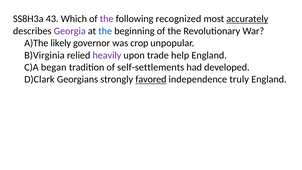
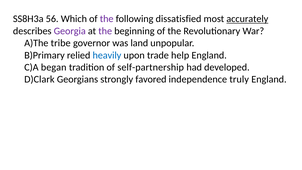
43: 43 -> 56 (52, 19)
recognized: recognized -> dissatisfied (178, 19)
the colour: blue -> purple (105, 31)
likely: likely -> tribe (61, 43)
crop: crop -> land (139, 43)
B)Virginia: B)Virginia -> B)Primary (45, 55)
heavily colour: purple -> blue (107, 55)
self-settlements: self-settlements -> self-partnership (151, 67)
favored underline: present -> none (151, 79)
